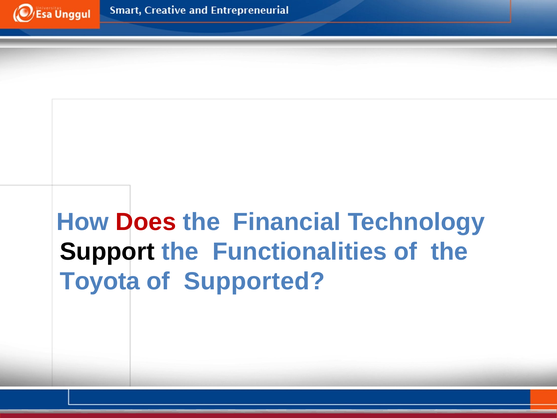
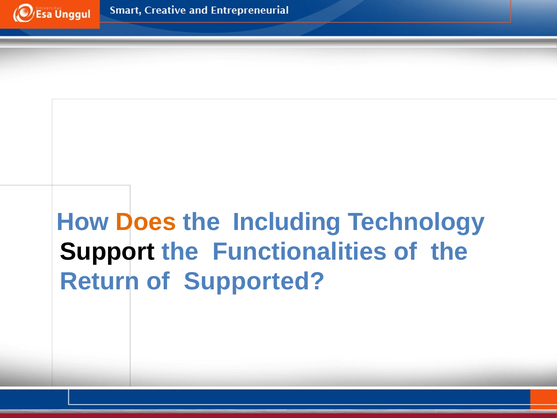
Does colour: red -> orange (146, 222)
Financial: Financial -> Including (287, 222)
Toyota: Toyota -> Return (100, 281)
